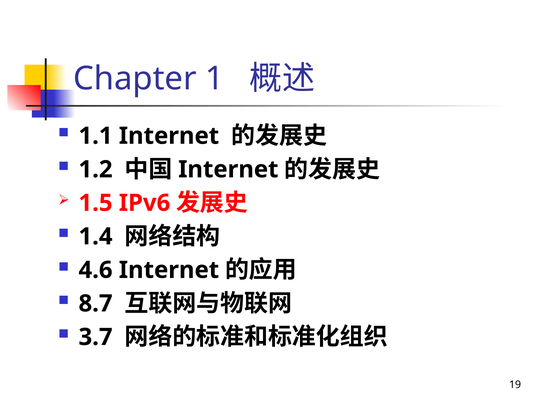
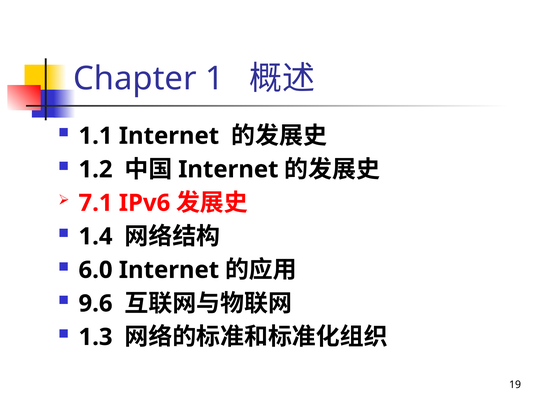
1.5: 1.5 -> 7.1 (96, 203)
4.6: 4.6 -> 6.0 (96, 270)
8.7: 8.7 -> 9.6 (96, 303)
3.7: 3.7 -> 1.3 (96, 337)
